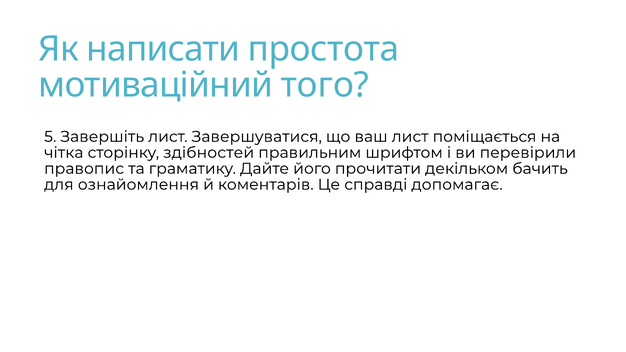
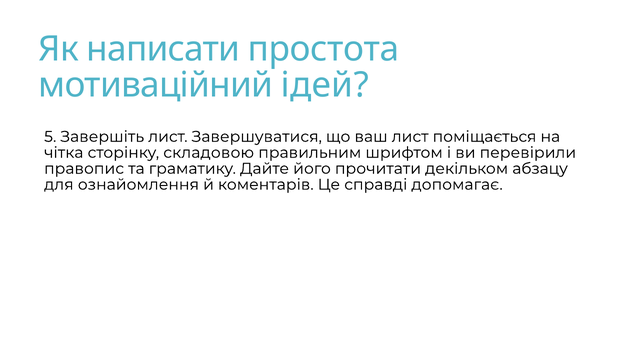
того: того -> ідей (325, 85)
здібностей: здібностей -> складовою (209, 153)
бачить: бачить -> абзацу (540, 169)
